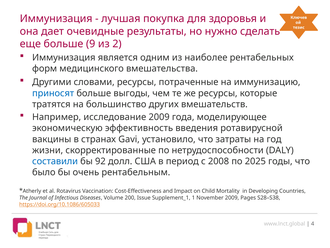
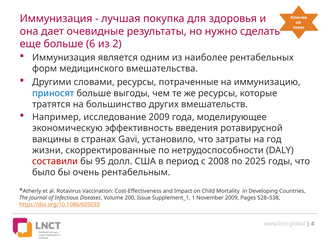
9: 9 -> 6 (91, 44)
составили colour: blue -> red (55, 161)
92: 92 -> 95 (100, 161)
